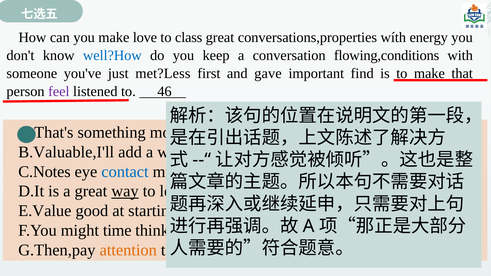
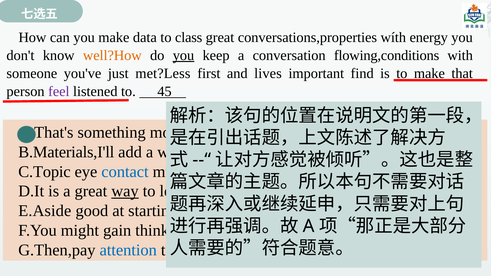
love: love -> data (145, 37)
well?How colour: blue -> orange (112, 55)
you underline: none -> present (183, 55)
gave: gave -> lives (268, 73)
46: 46 -> 45 (164, 92)
B.Valuable,I'll: B.Valuable,I'll -> B.Materials,I'll (66, 152)
C.Notes: C.Notes -> C.Topic (44, 172)
E.Value: E.Value -> E.Aside (45, 211)
might time: time -> gain (117, 231)
attention colour: orange -> blue (128, 250)
